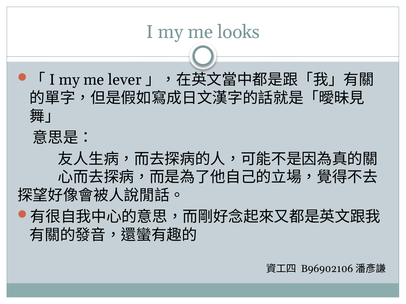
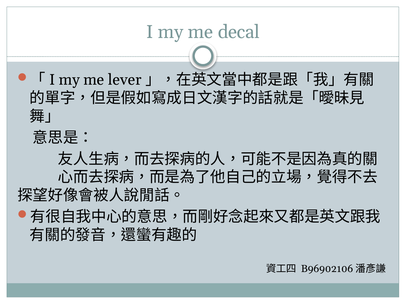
looks: looks -> decal (239, 32)
